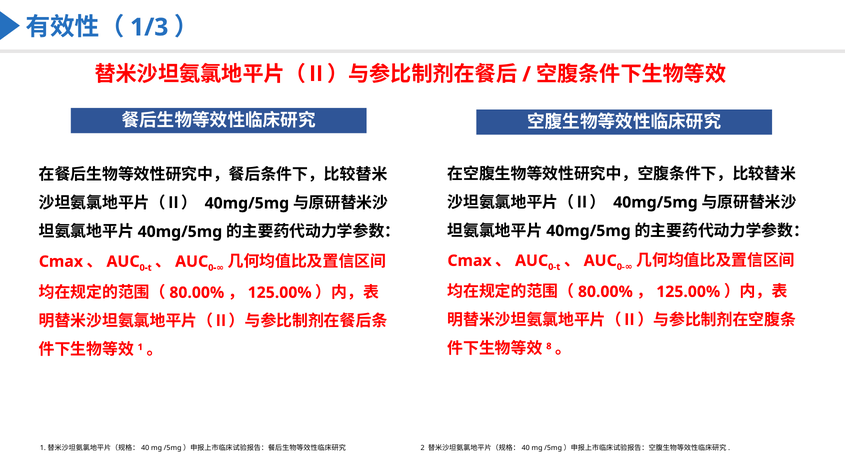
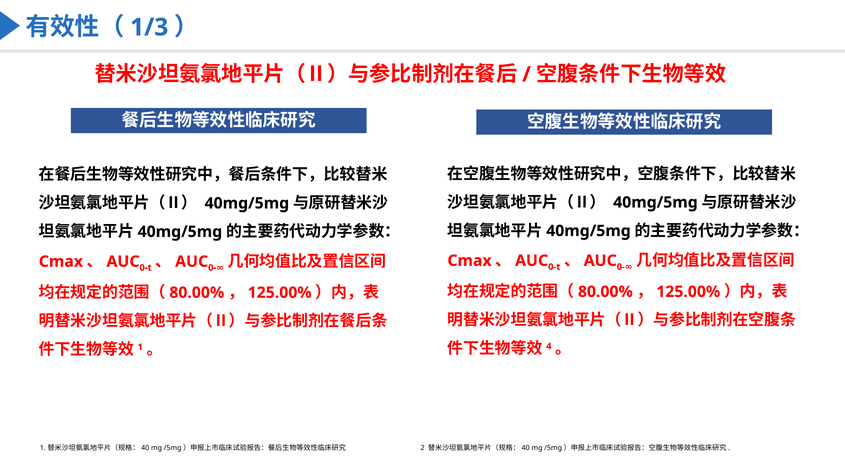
8: 8 -> 4 (549, 346)
